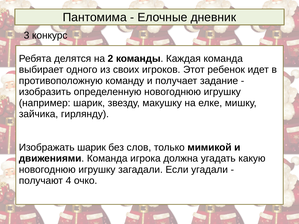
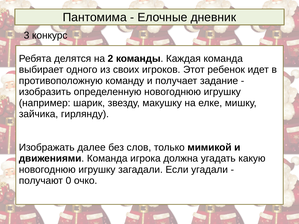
Изображать шарик: шарик -> далее (91, 148)
4: 4 -> 0 (68, 181)
